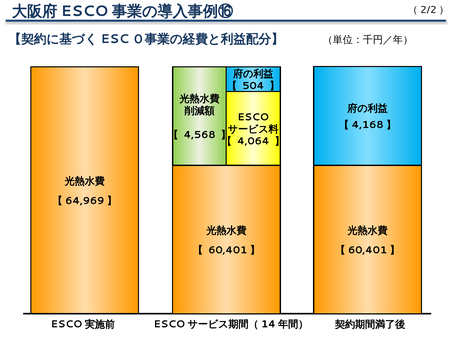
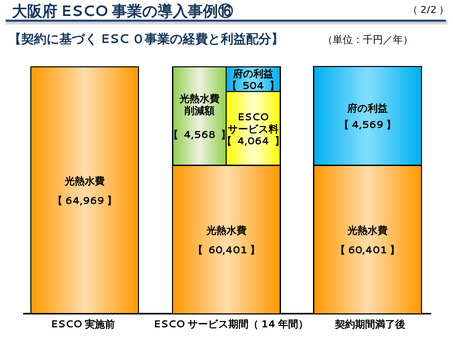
4,168: 4,168 -> 4,569 (368, 125)
